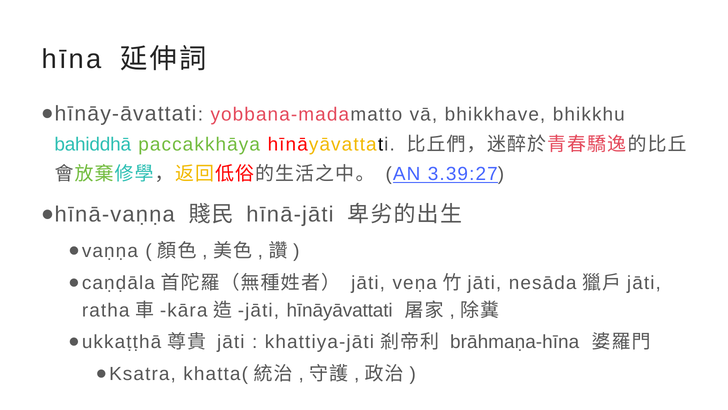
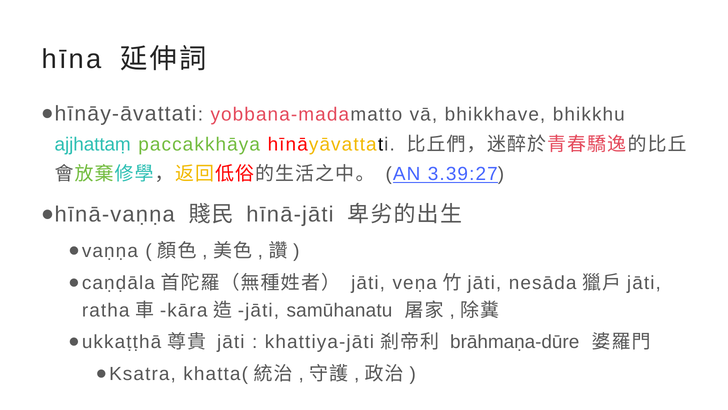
bahiddhā: bahiddhā -> ajjhattaṃ (93, 144)
jāti hīnāyāvattati: hīnāyāvattati -> samūhanatu (339, 310)
brāhmaṇa-hīna: brāhmaṇa-hīna -> brāhmaṇa-dūre (515, 342)
